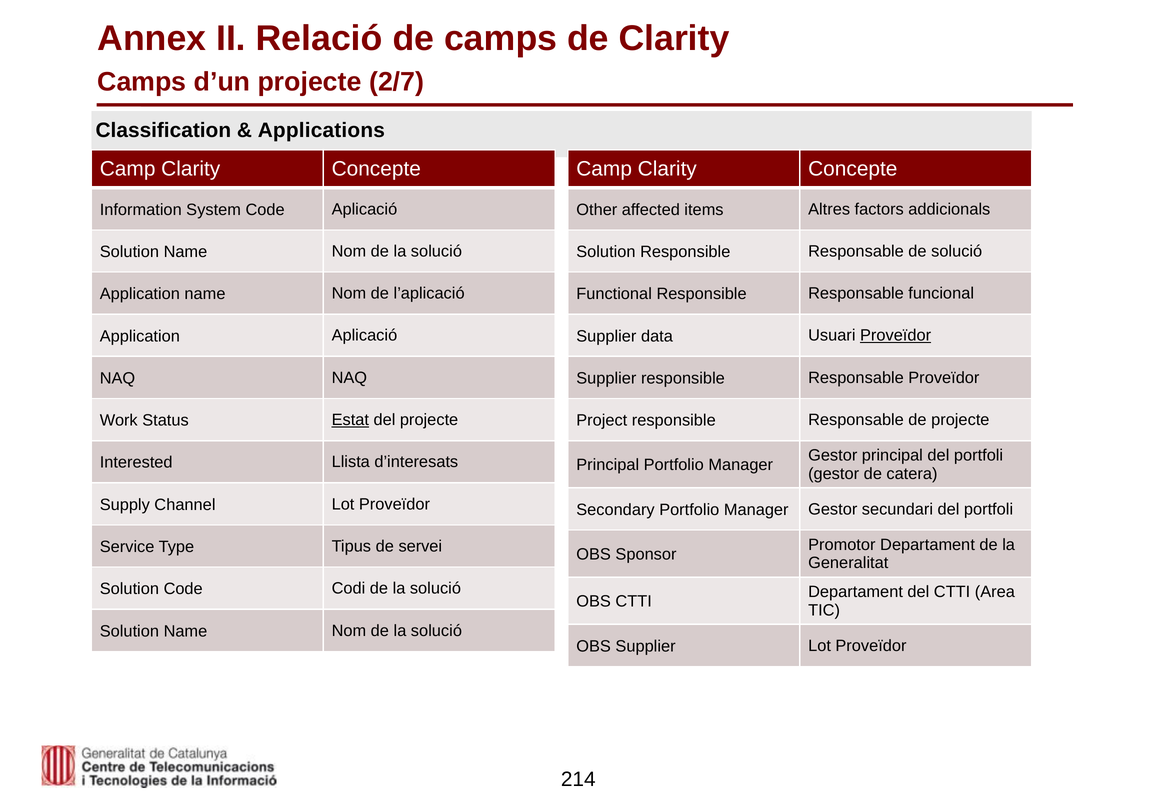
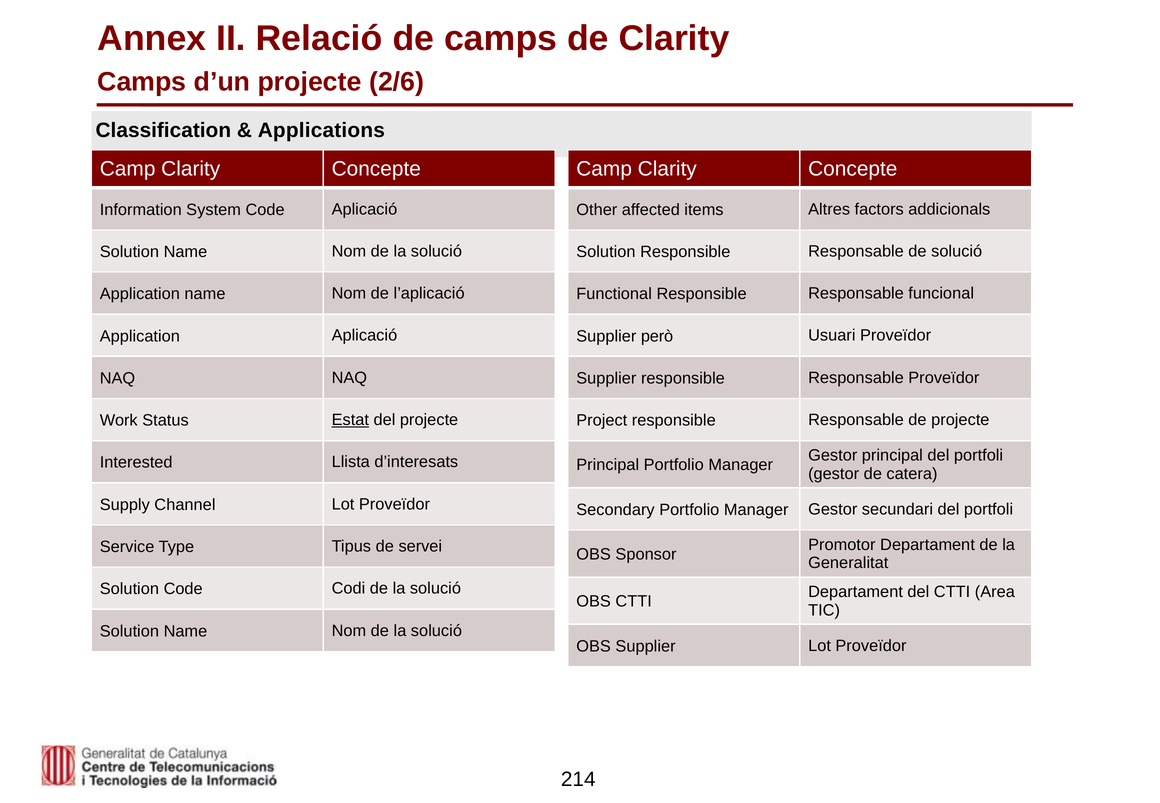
2/7: 2/7 -> 2/6 (397, 82)
data: data -> però (657, 336)
Proveïdor underline: present -> none (896, 336)
